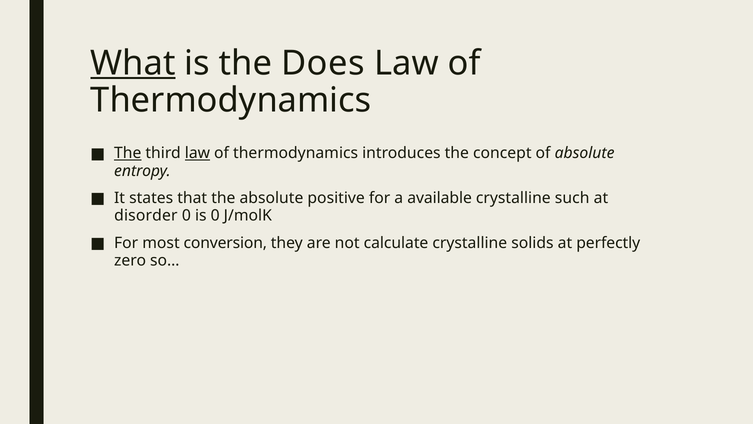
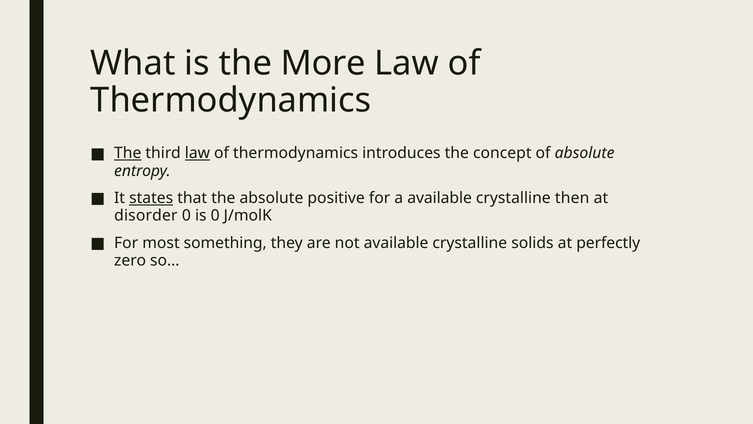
What underline: present -> none (133, 63)
Does: Does -> More (323, 63)
states underline: none -> present (151, 198)
such: such -> then (572, 198)
conversion: conversion -> something (225, 243)
not calculate: calculate -> available (396, 243)
